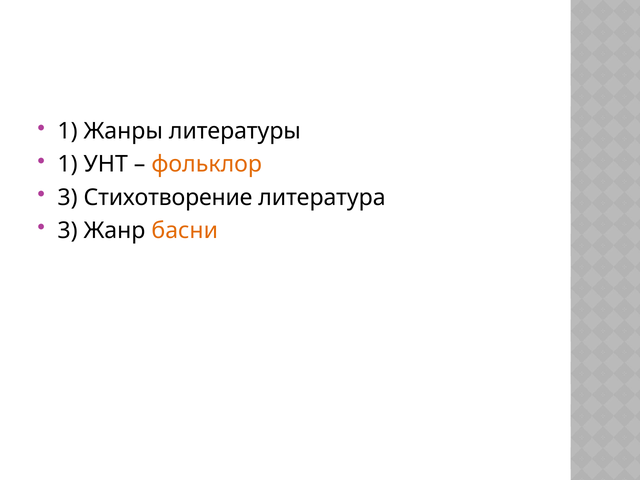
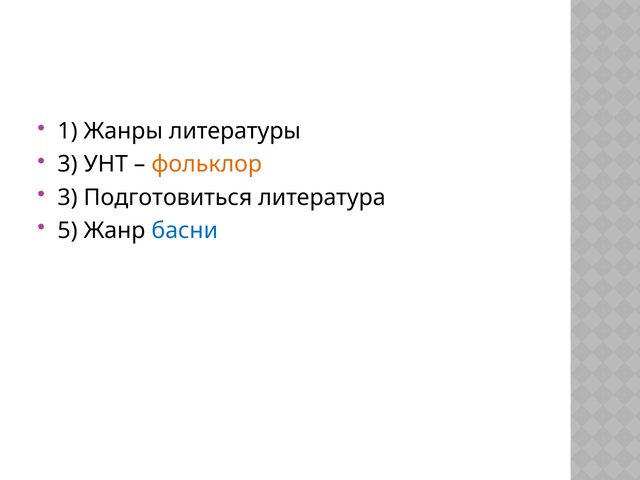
1: 1 -> 3 (68, 164)
Стихотворение: Стихотворение -> Подготовиться (168, 197)
3: 3 -> 5 (68, 230)
басни colour: orange -> blue (185, 230)
